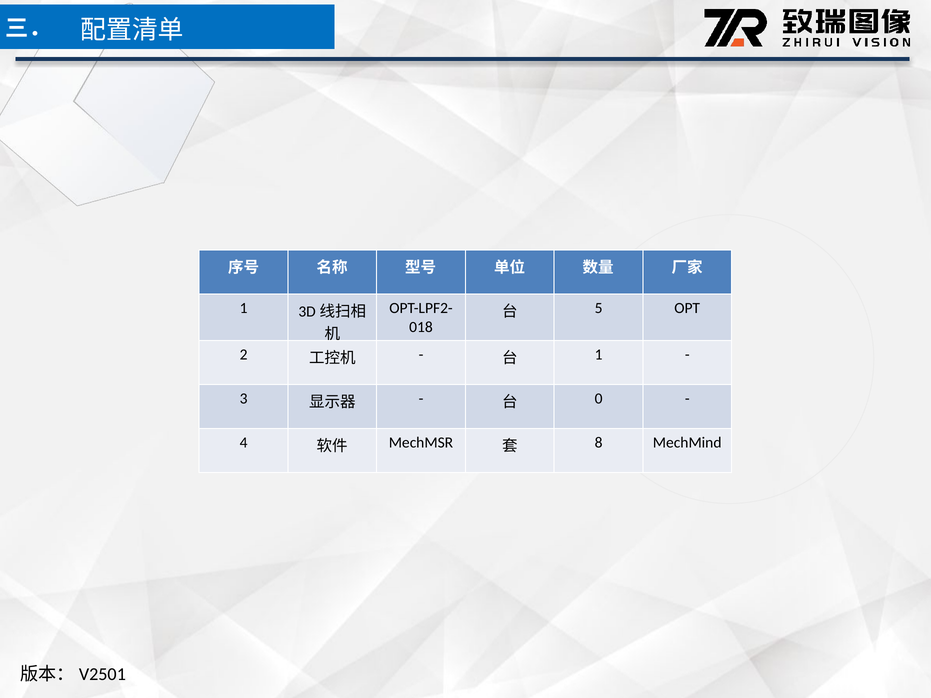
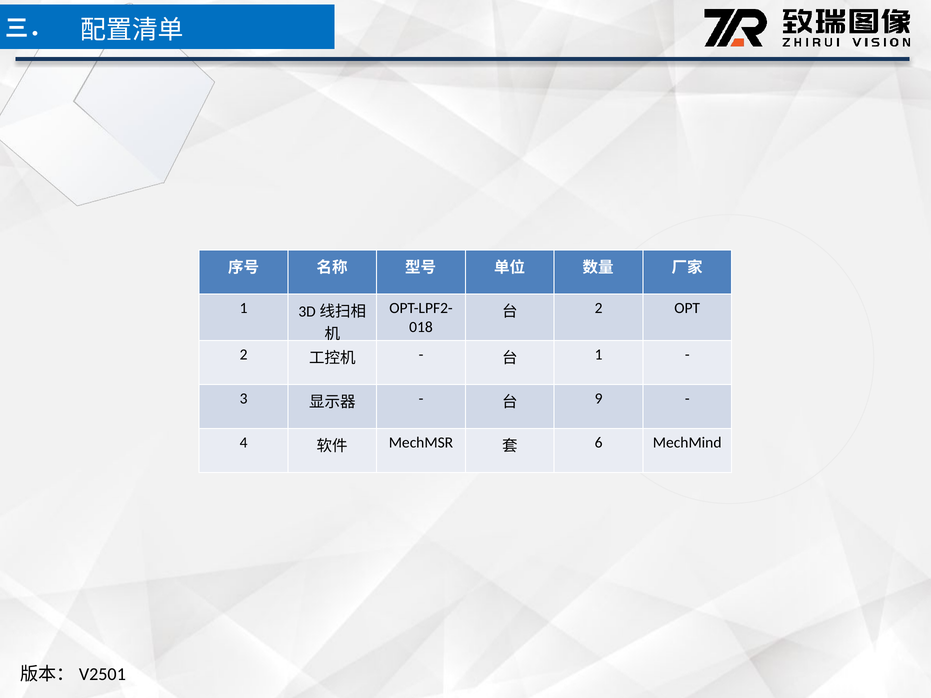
5: 5 -> 2 (599, 308)
0: 0 -> 9 (599, 399)
8: 8 -> 6 (599, 443)
